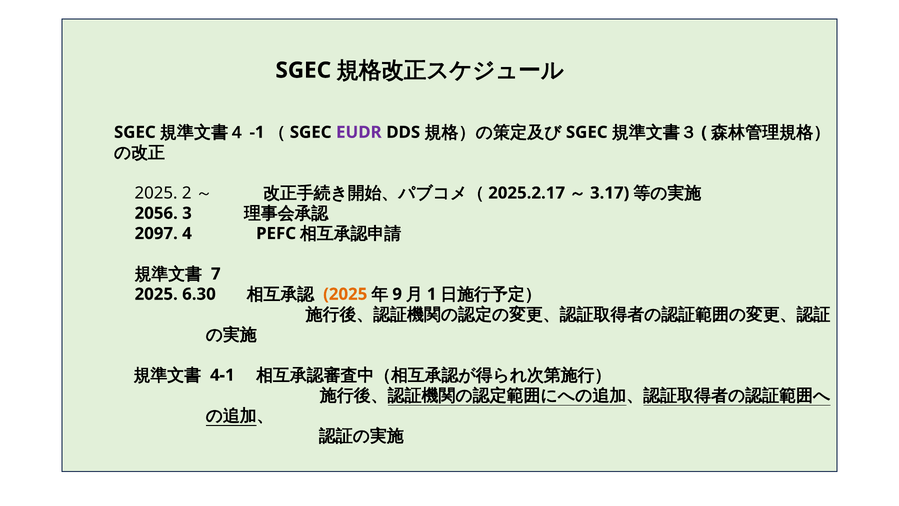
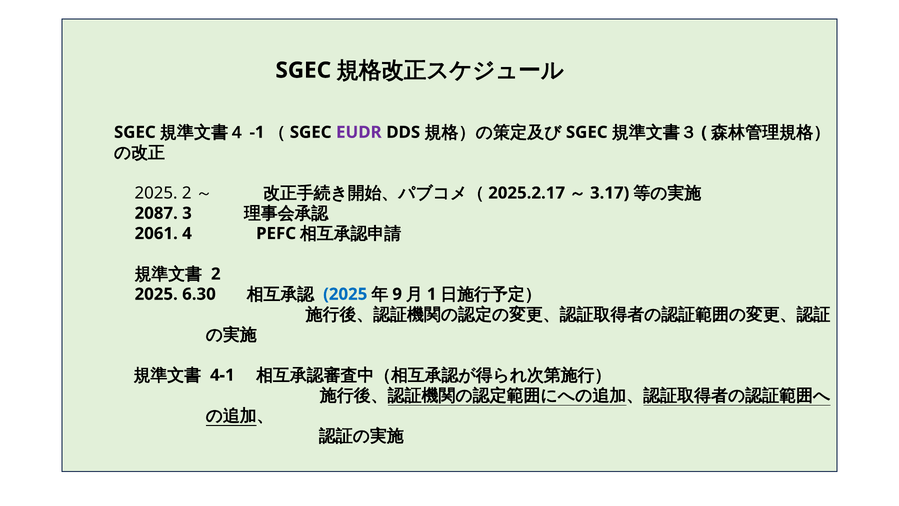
2056: 2056 -> 2087 (156, 213)
2097: 2097 -> 2061 (156, 233)
7: 7 -> 2 (216, 274)
2025 colour: orange -> blue (345, 294)
